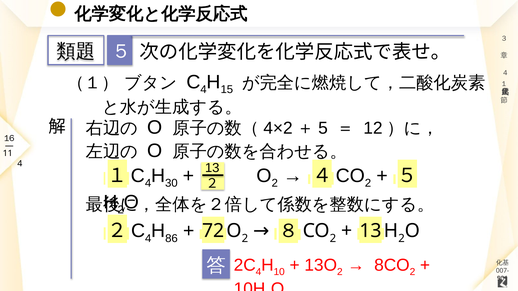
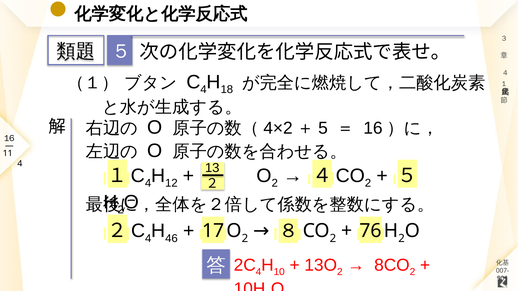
15: 15 -> 18 (227, 90)
12: 12 -> 16 (373, 128)
30: 30 -> 12 (171, 183)
86: 86 -> 46 (171, 239)
72: 72 -> 17 (213, 231)
13: 13 -> 76 (371, 231)
